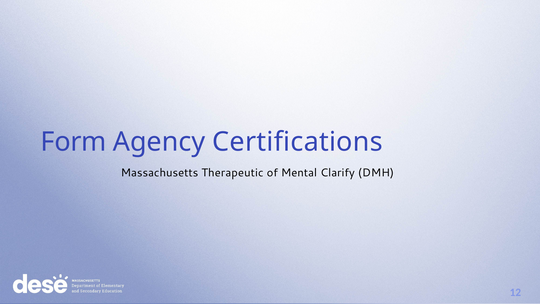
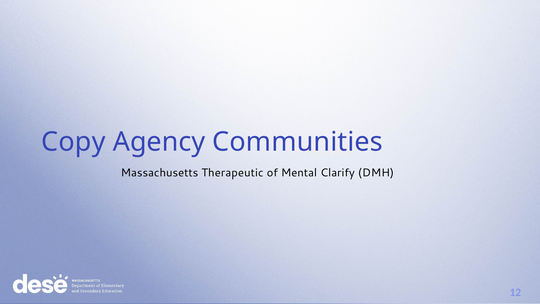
Form: Form -> Copy (73, 142)
Certifications: Certifications -> Communities (298, 142)
